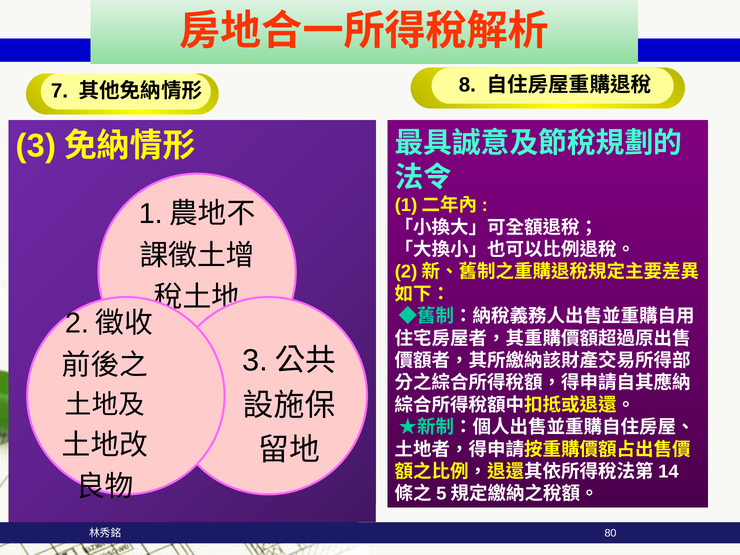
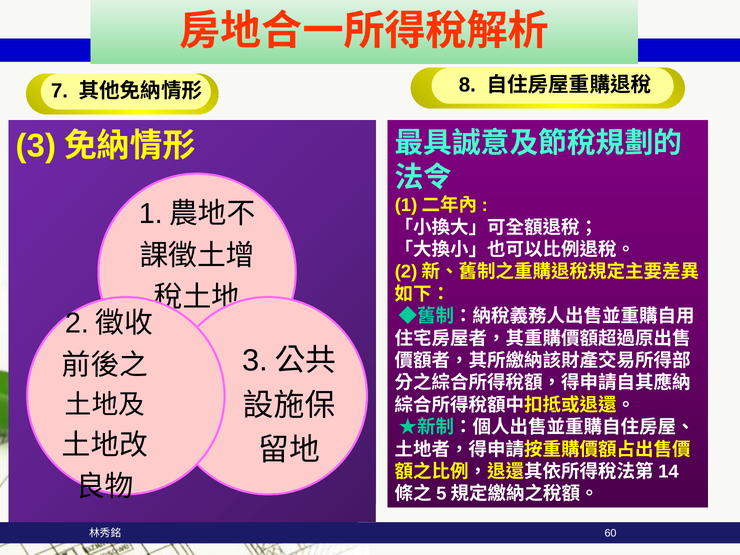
80: 80 -> 60 (610, 533)
